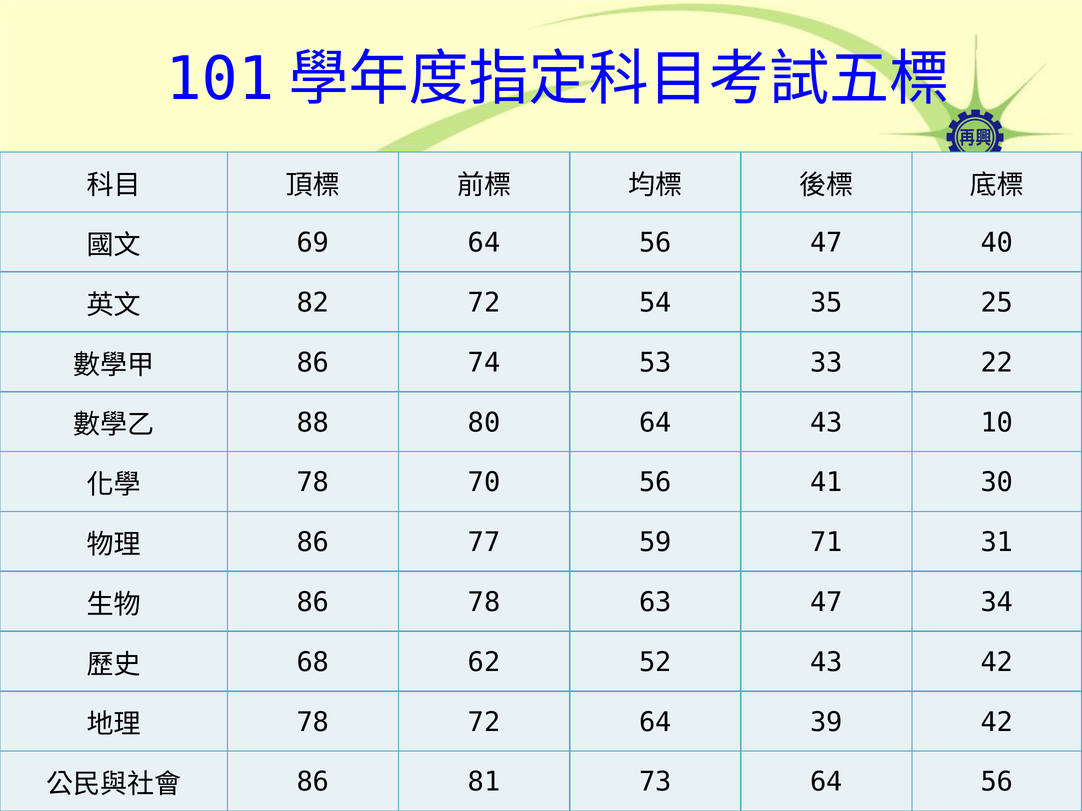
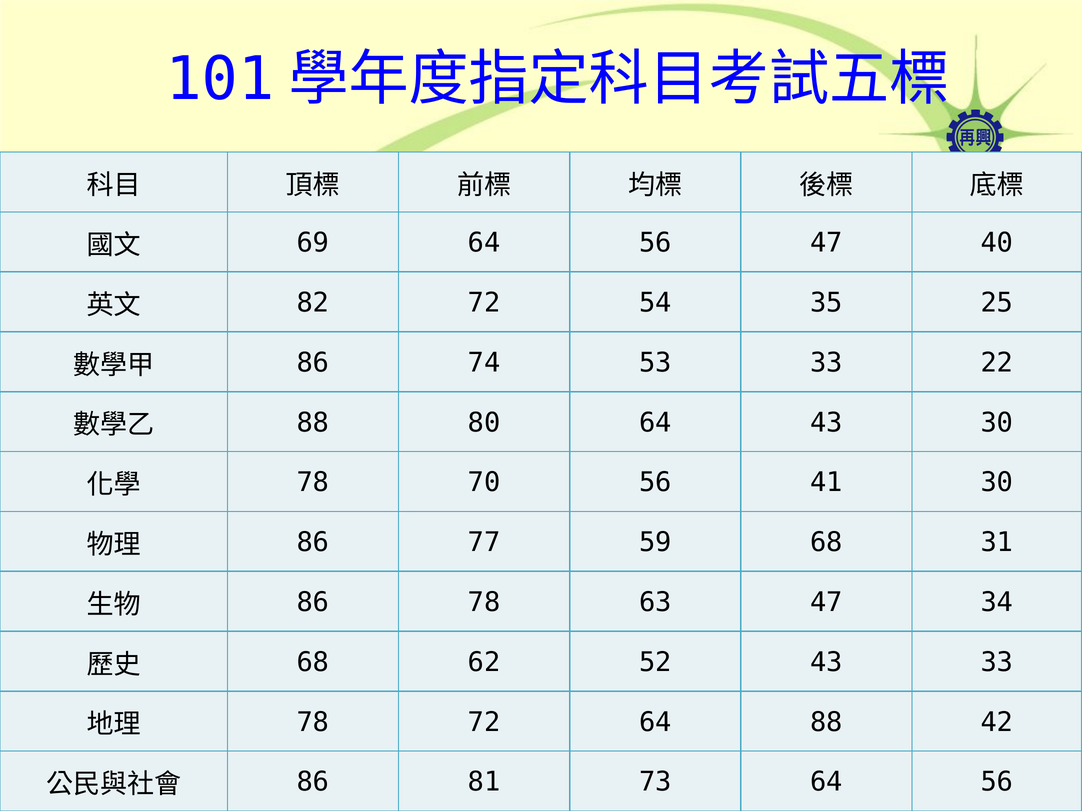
43 10: 10 -> 30 (997, 423)
59 71: 71 -> 68 (826, 543)
43 42: 42 -> 33 (997, 663)
64 39: 39 -> 88 (826, 723)
